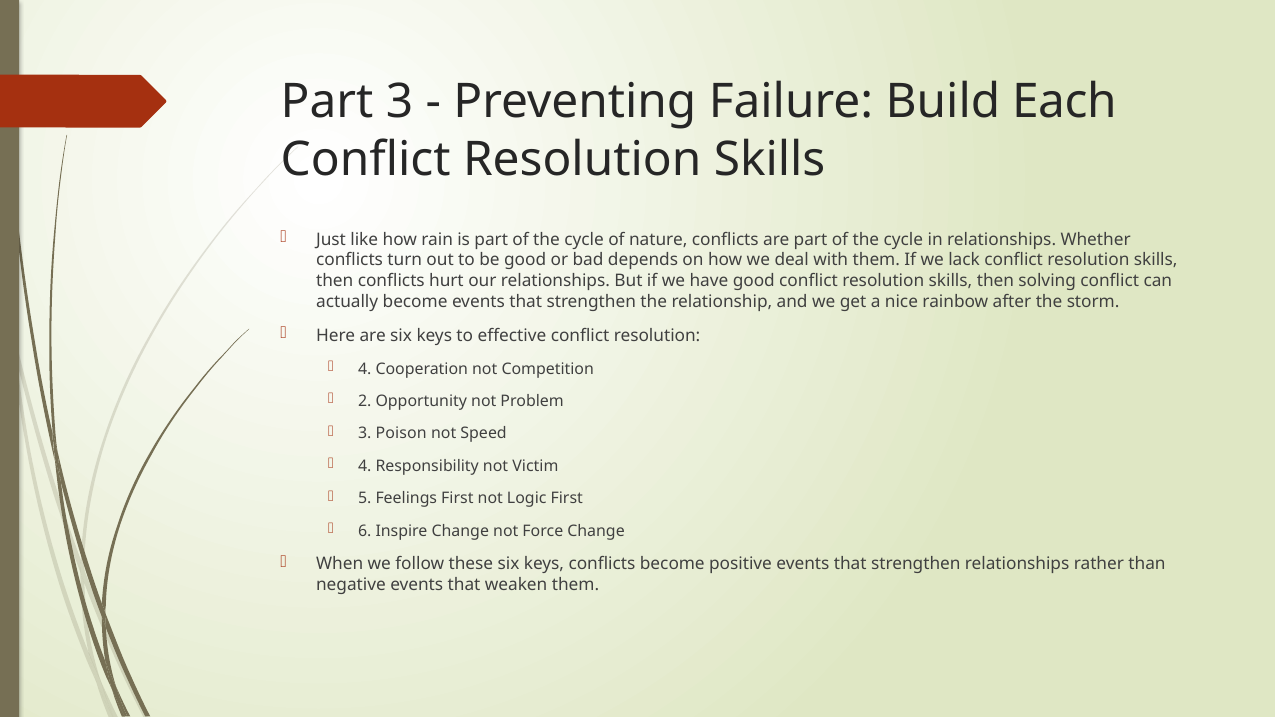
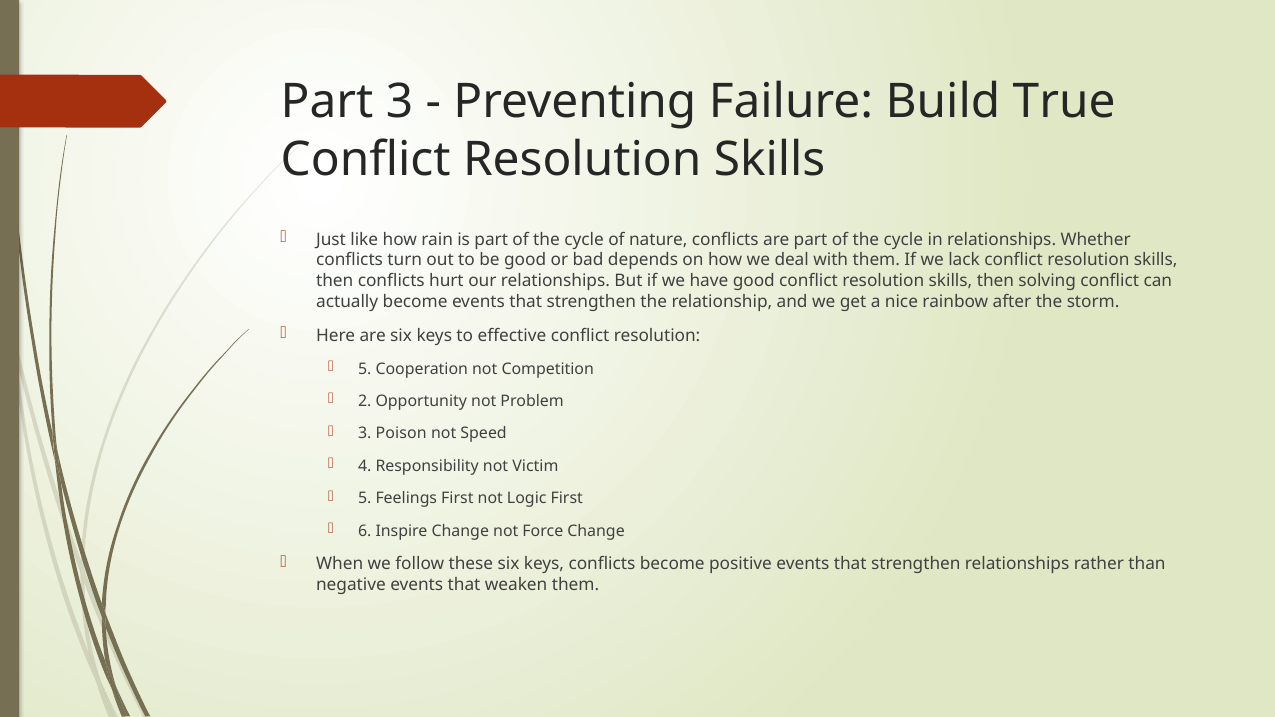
Each: Each -> True (1064, 102)
4: 4 -> 5 (365, 369)
